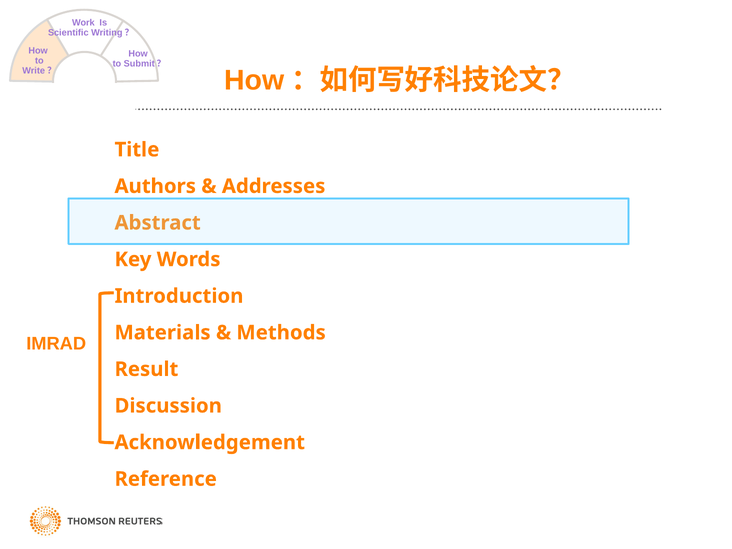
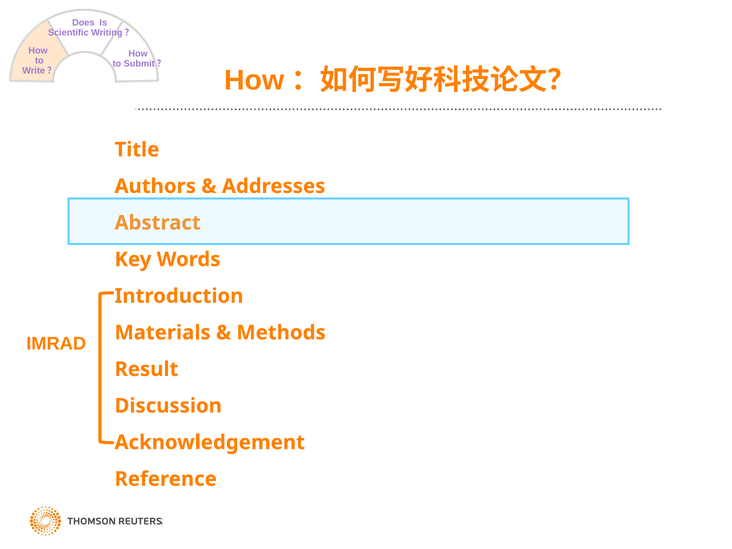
Work: Work -> Does (83, 23)
